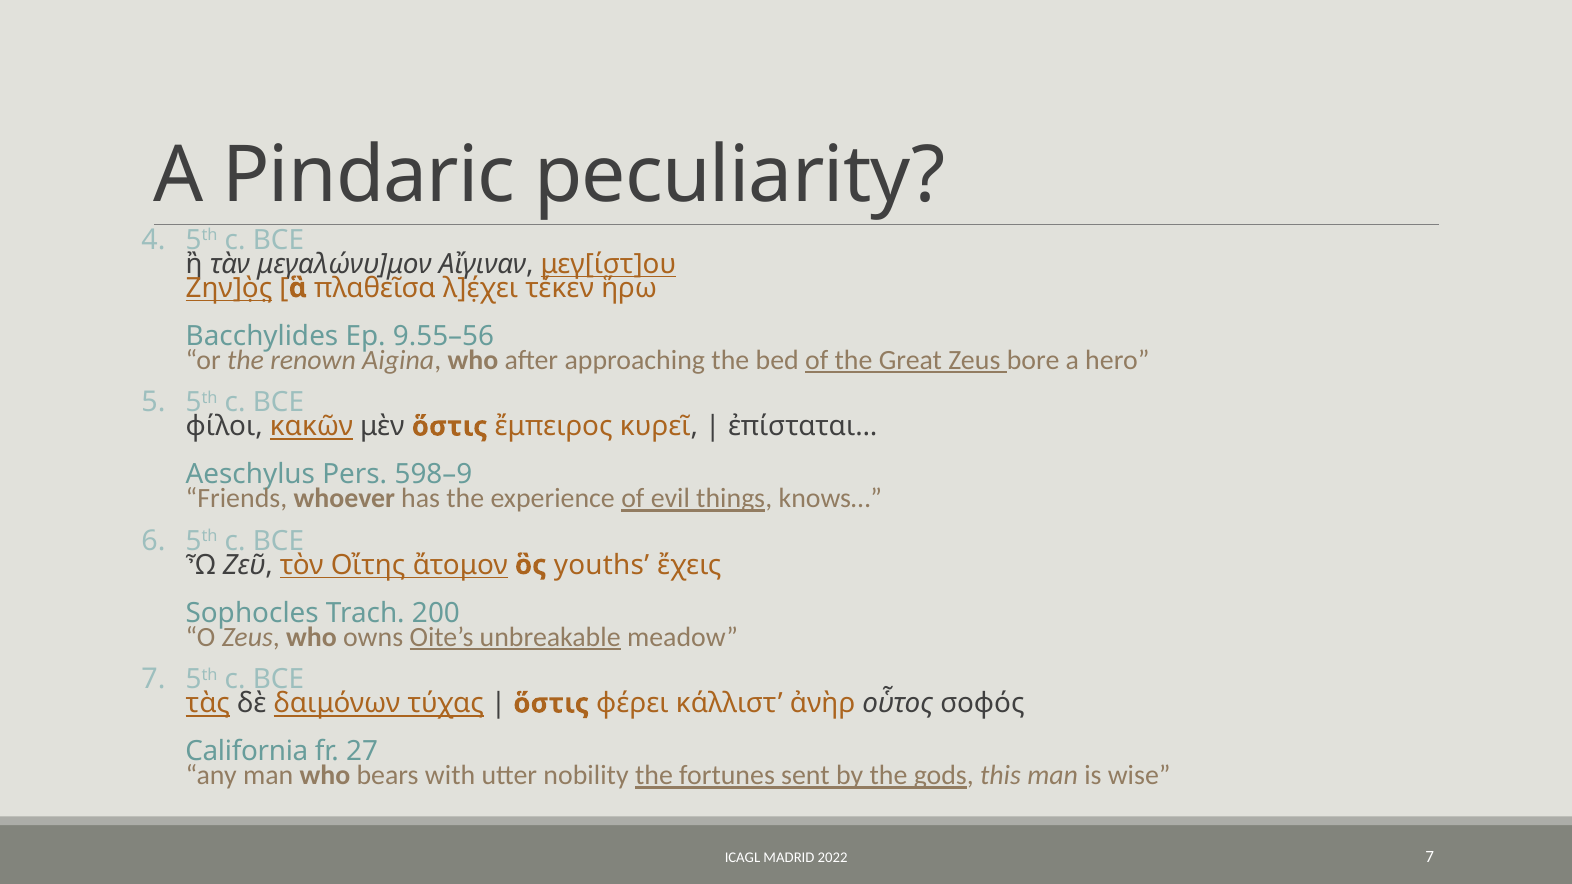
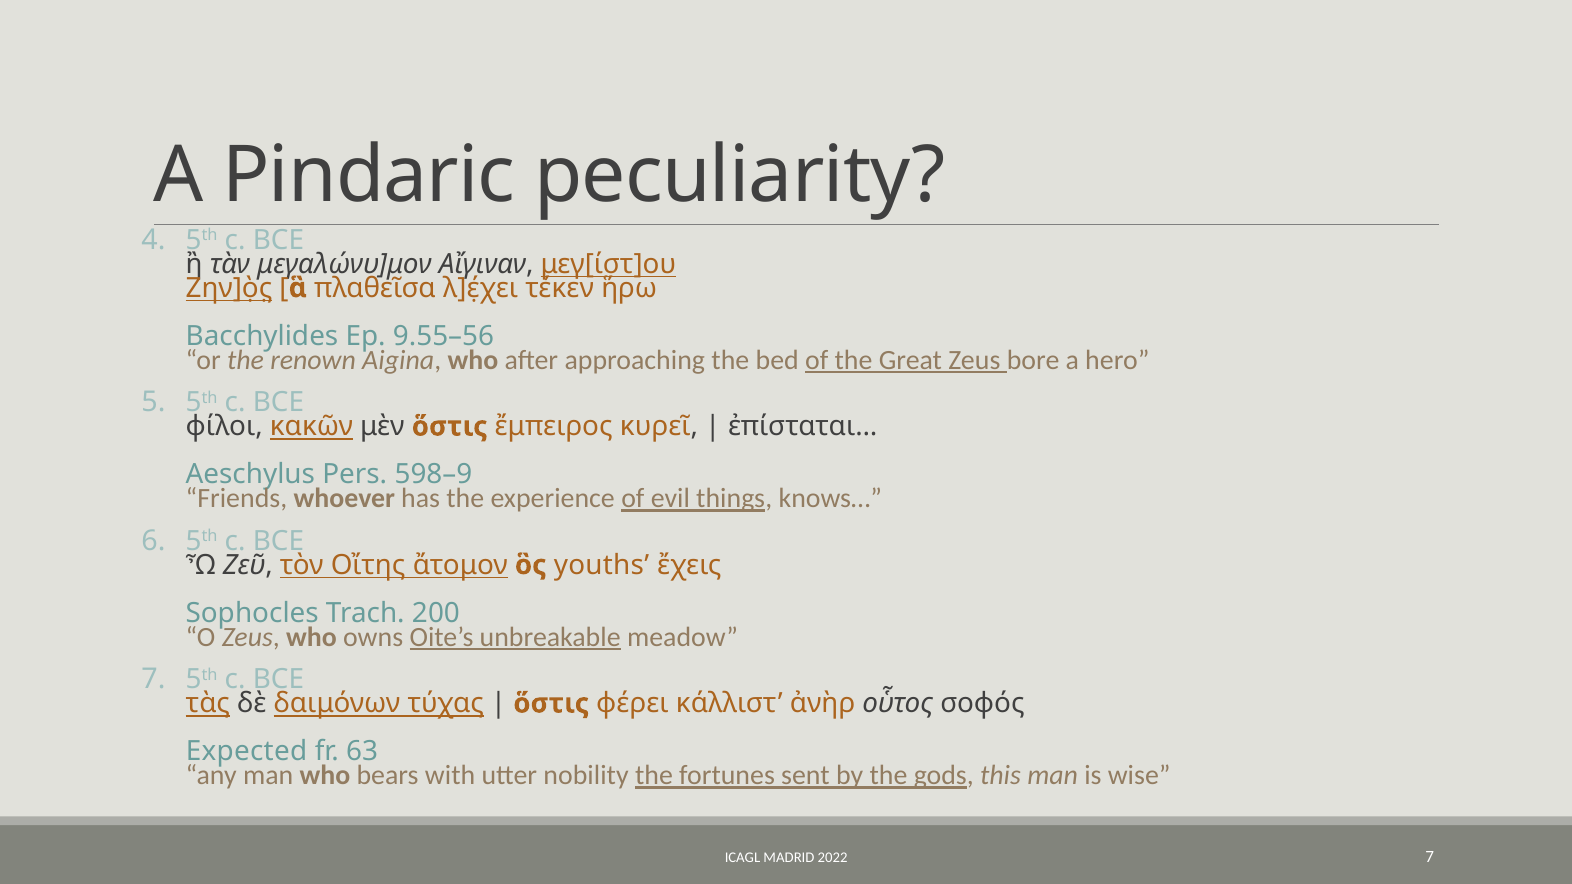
California: California -> Expected (247, 752)
27: 27 -> 63 (362, 752)
